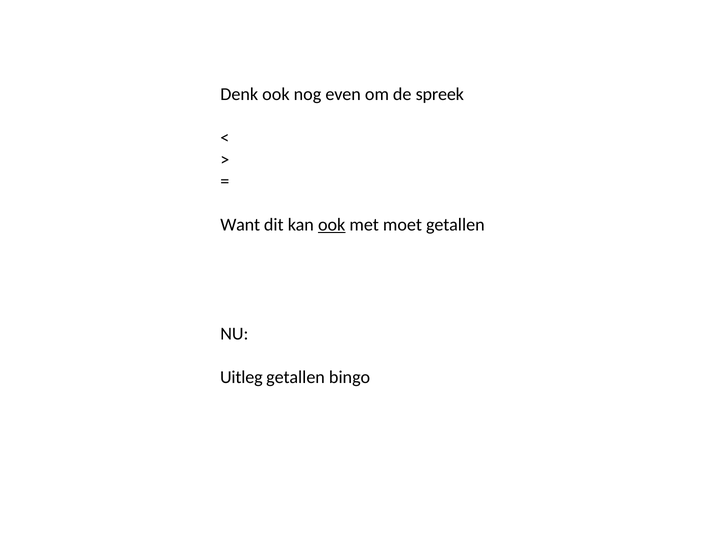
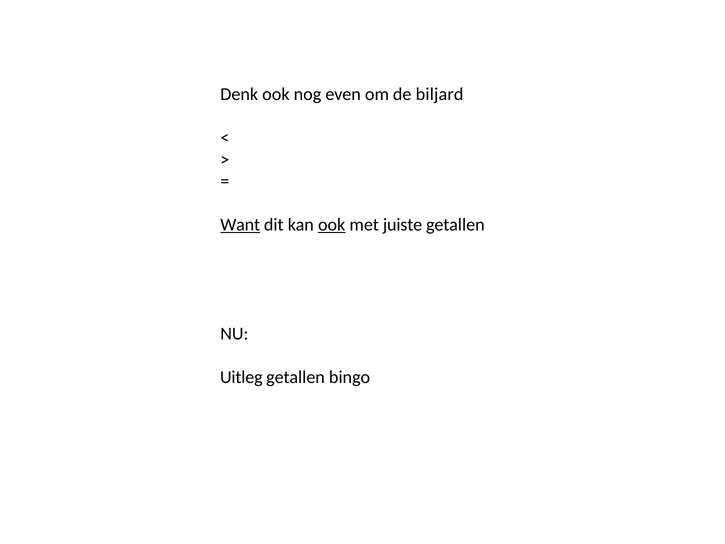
spreek: spreek -> biljard (440, 94)
Want underline: none -> present (240, 225)
moet: moet -> juiste (403, 225)
